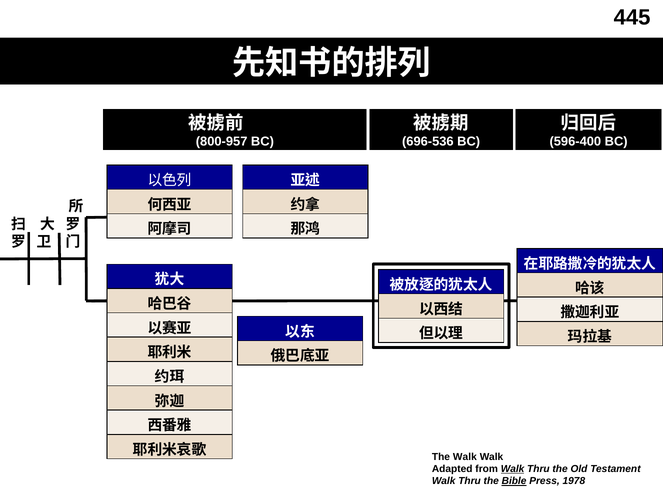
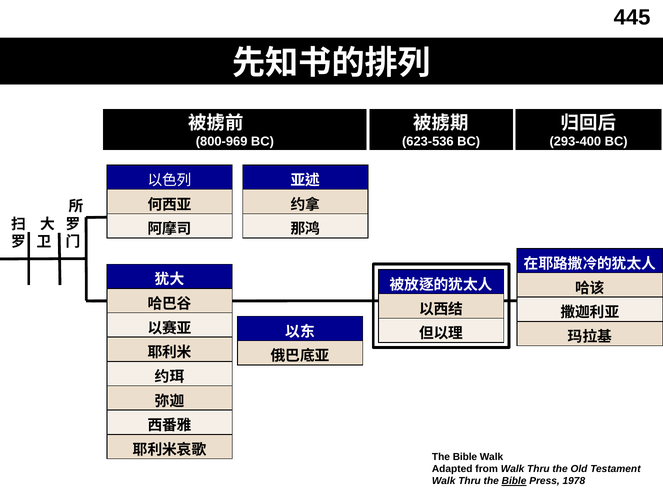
800-957: 800-957 -> 800-969 (222, 142)
696-536: 696-536 -> 623-536 (428, 142)
596-400: 596-400 -> 293-400 (575, 142)
Walk: Walk -> Bible (465, 457)
Walk underline: present -> none (513, 469)
